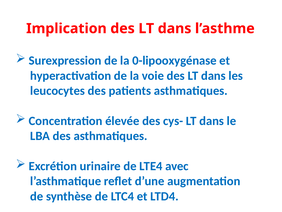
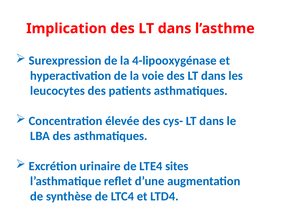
0-lipooxygénase: 0-lipooxygénase -> 4-lipooxygénase (174, 60)
avec: avec -> sites (177, 166)
